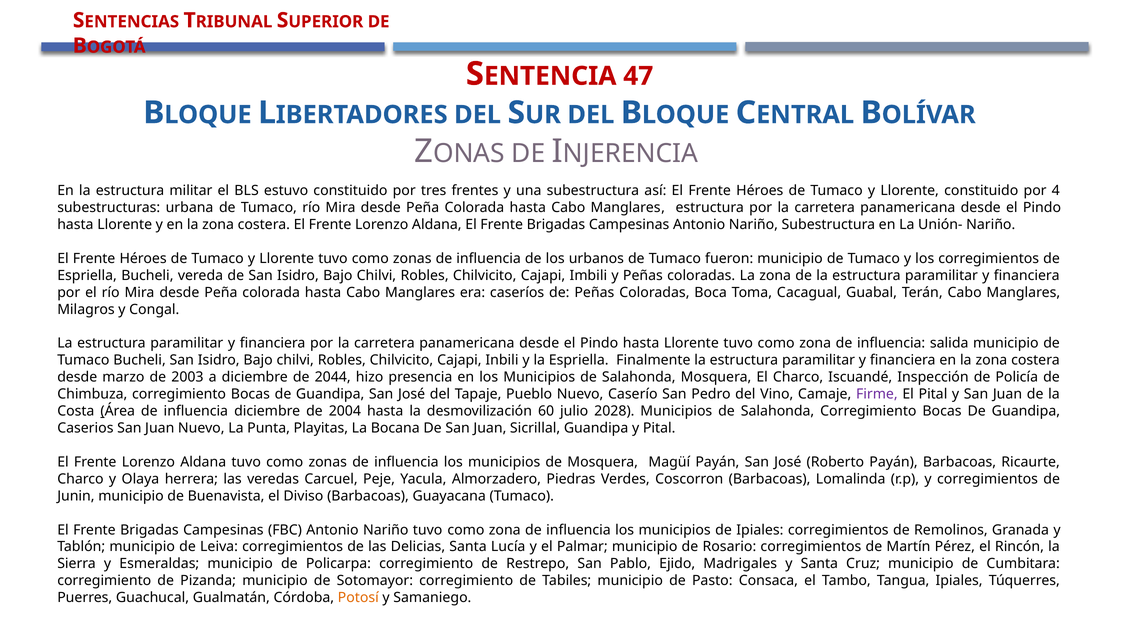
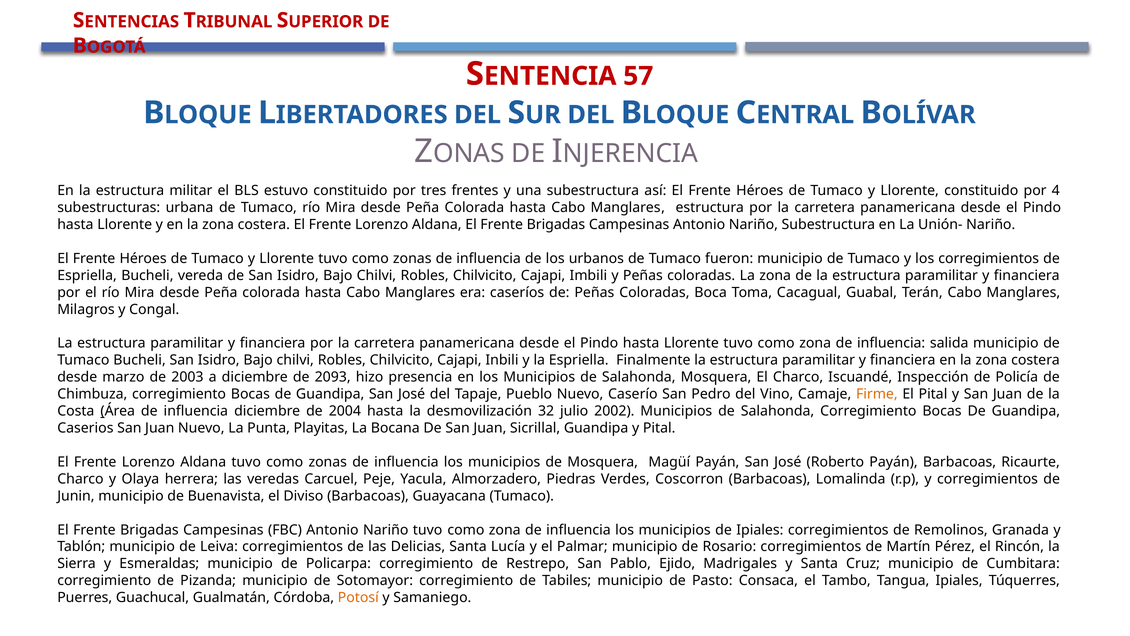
47: 47 -> 57 (638, 76)
2044: 2044 -> 2093 (333, 377)
Firme colour: purple -> orange (877, 394)
60: 60 -> 32 (546, 411)
2028: 2028 -> 2002 (614, 411)
